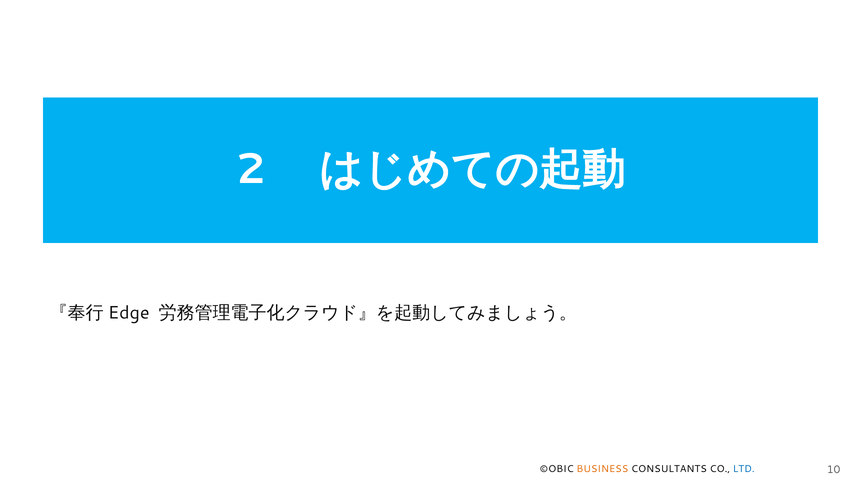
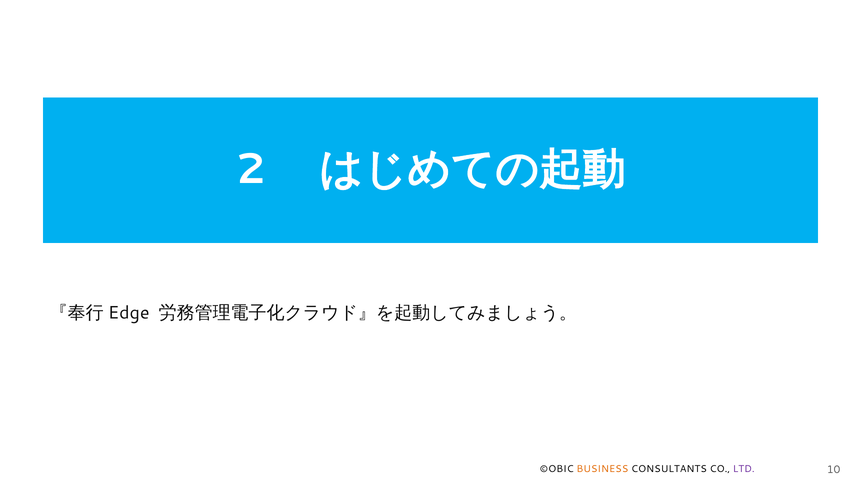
LTD colour: blue -> purple (744, 468)
